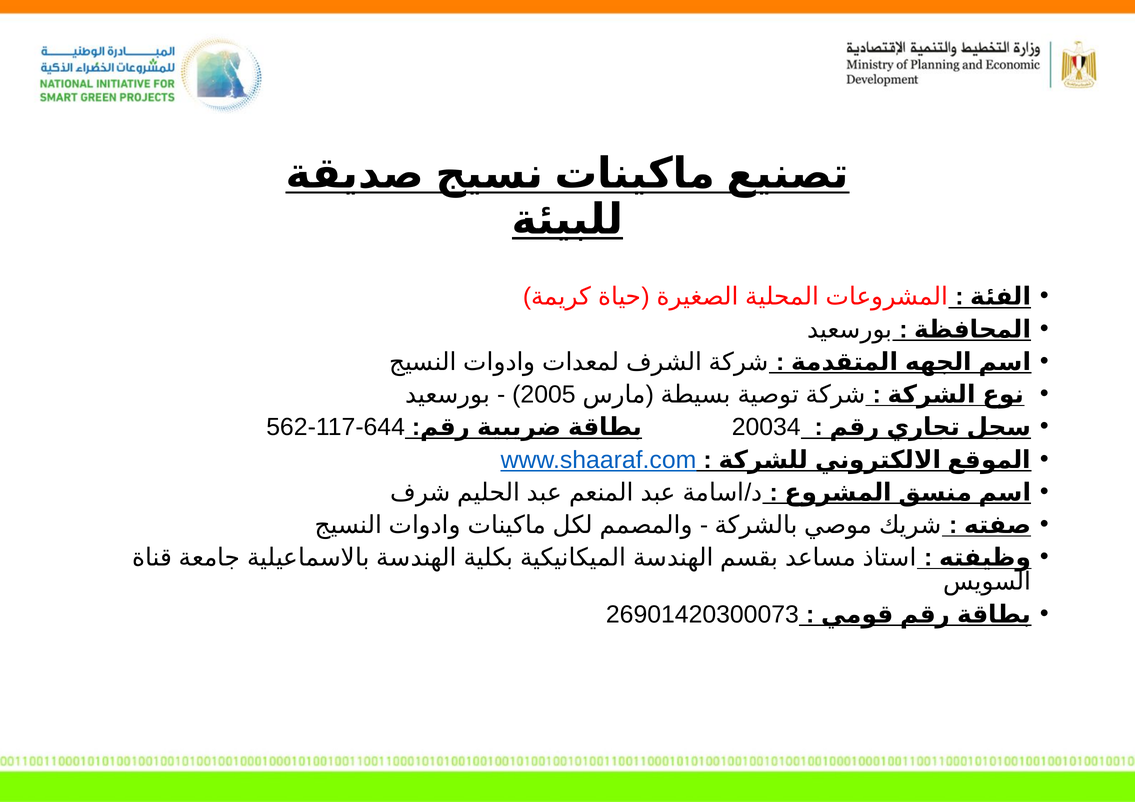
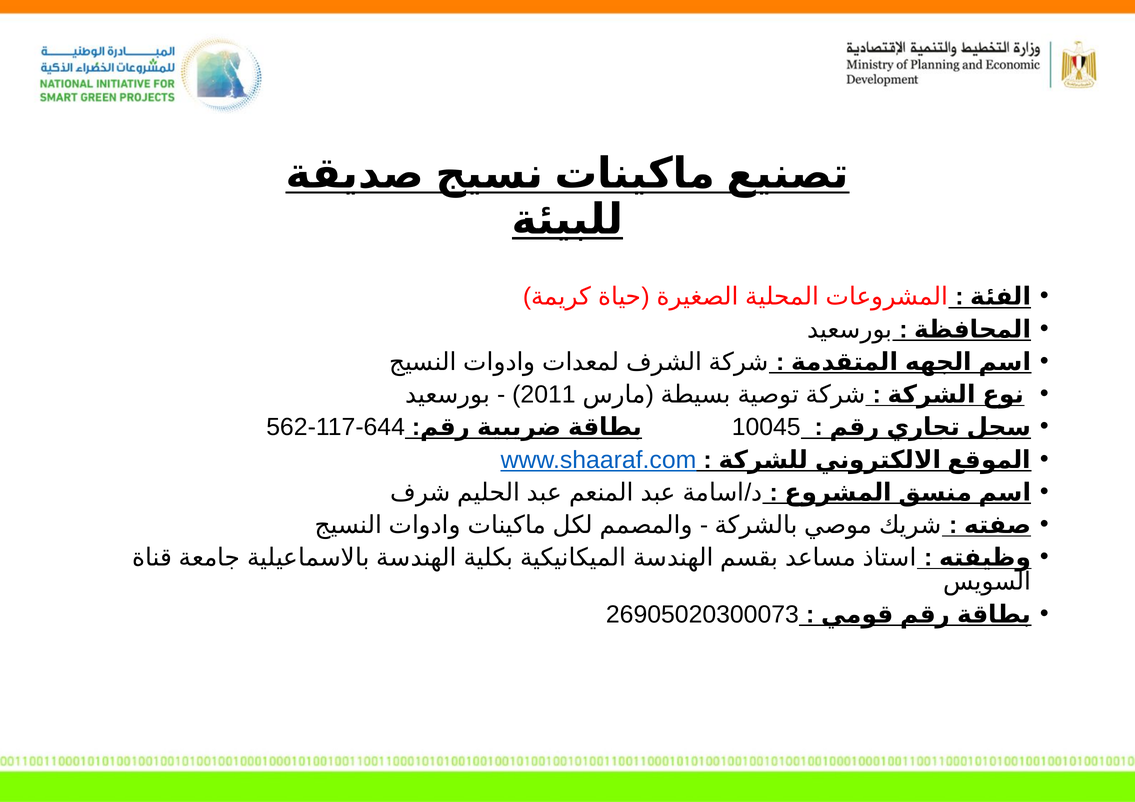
2005: 2005 -> 2011 (548, 395)
20034: 20034 -> 10045 (766, 428)
26901420300073: 26901420300073 -> 26905020300073 (702, 615)
